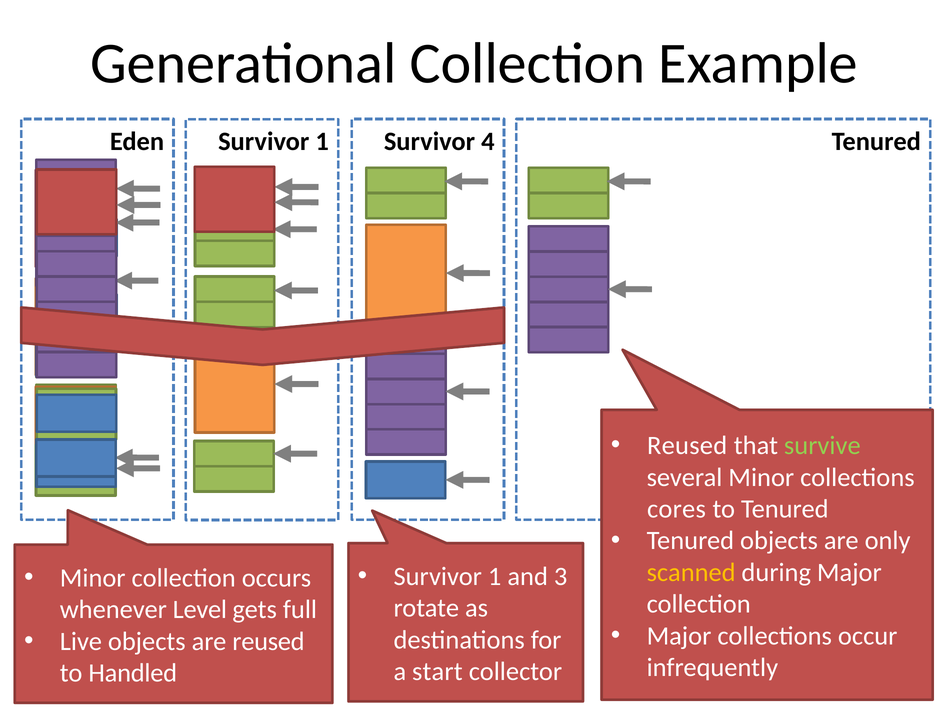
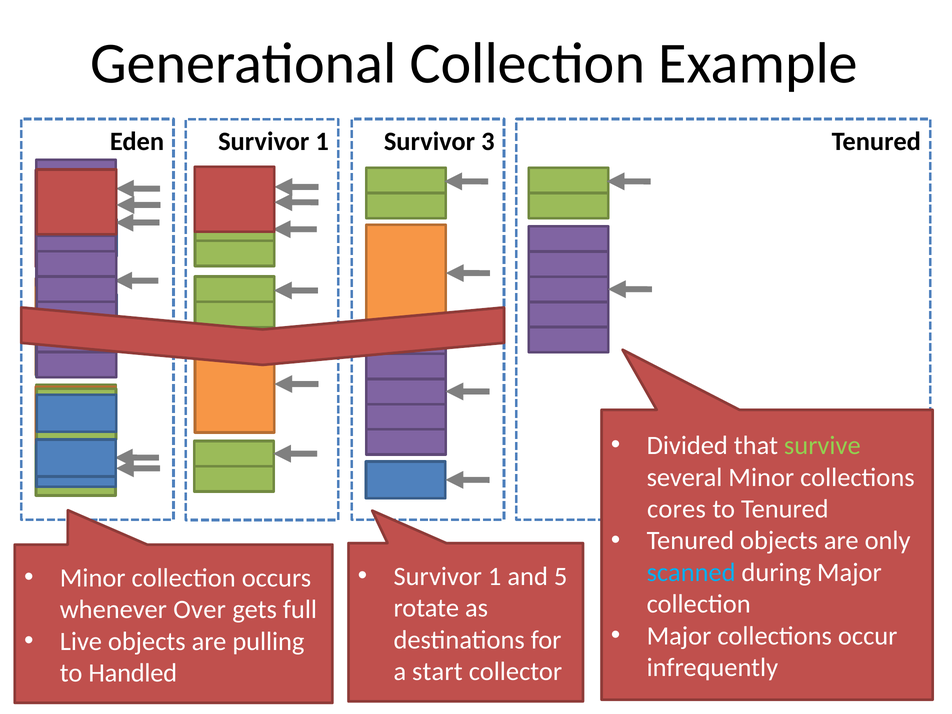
4: 4 -> 3 (488, 141)
Reused: Reused -> Divided (687, 446)
scanned colour: yellow -> light blue (691, 573)
3: 3 -> 5 (561, 576)
Level: Level -> Over (200, 610)
are reused: reused -> pulling (268, 641)
